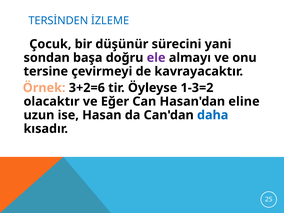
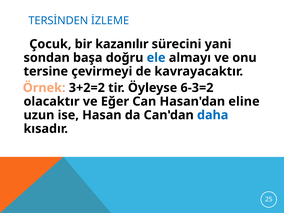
düşünür: düşünür -> kazanılır (122, 44)
ele colour: purple -> blue (156, 58)
3+2=6: 3+2=6 -> 3+2=2 (87, 88)
1-3=2: 1-3=2 -> 6-3=2 (197, 88)
